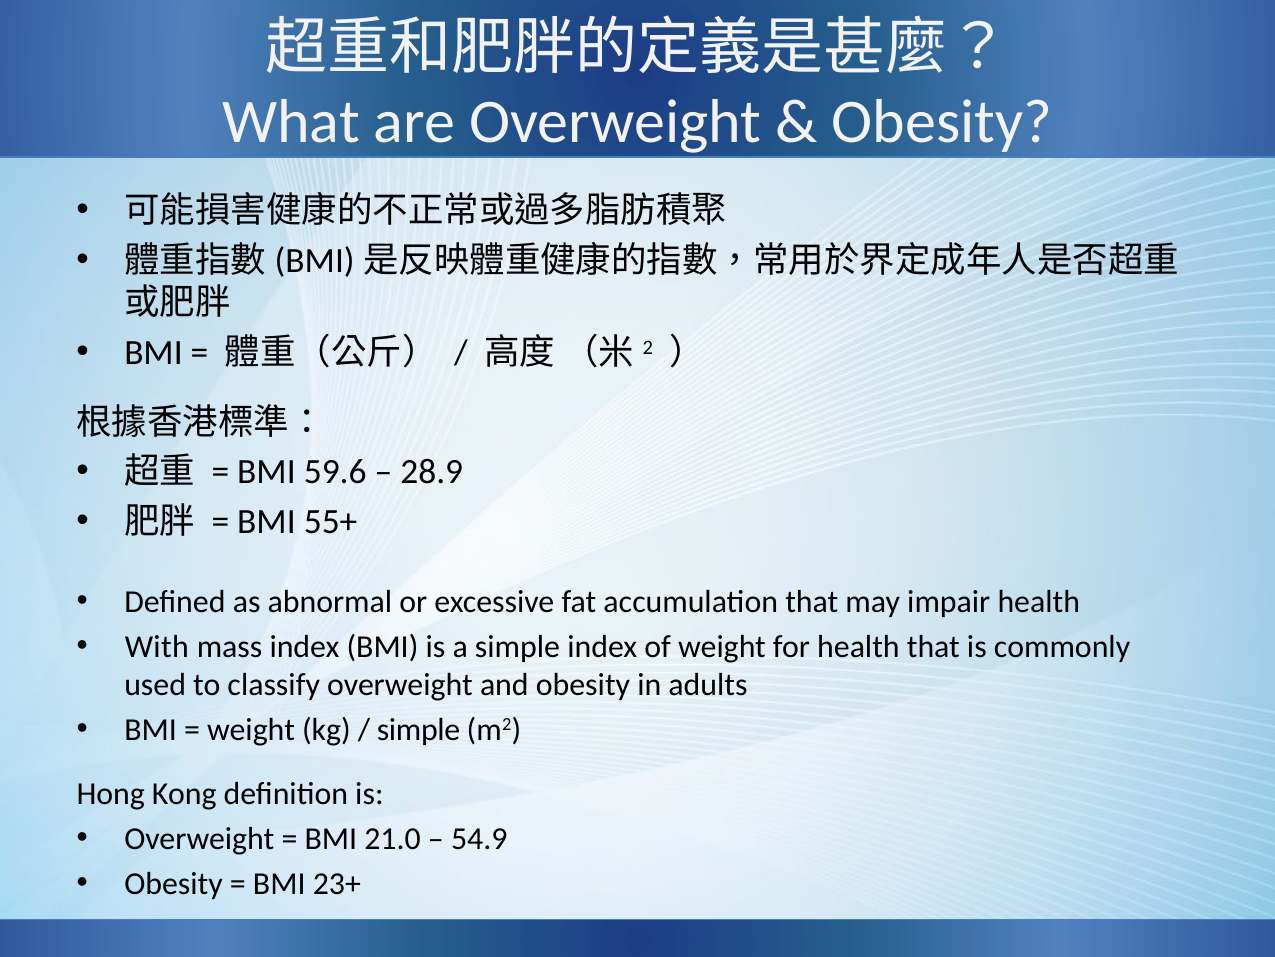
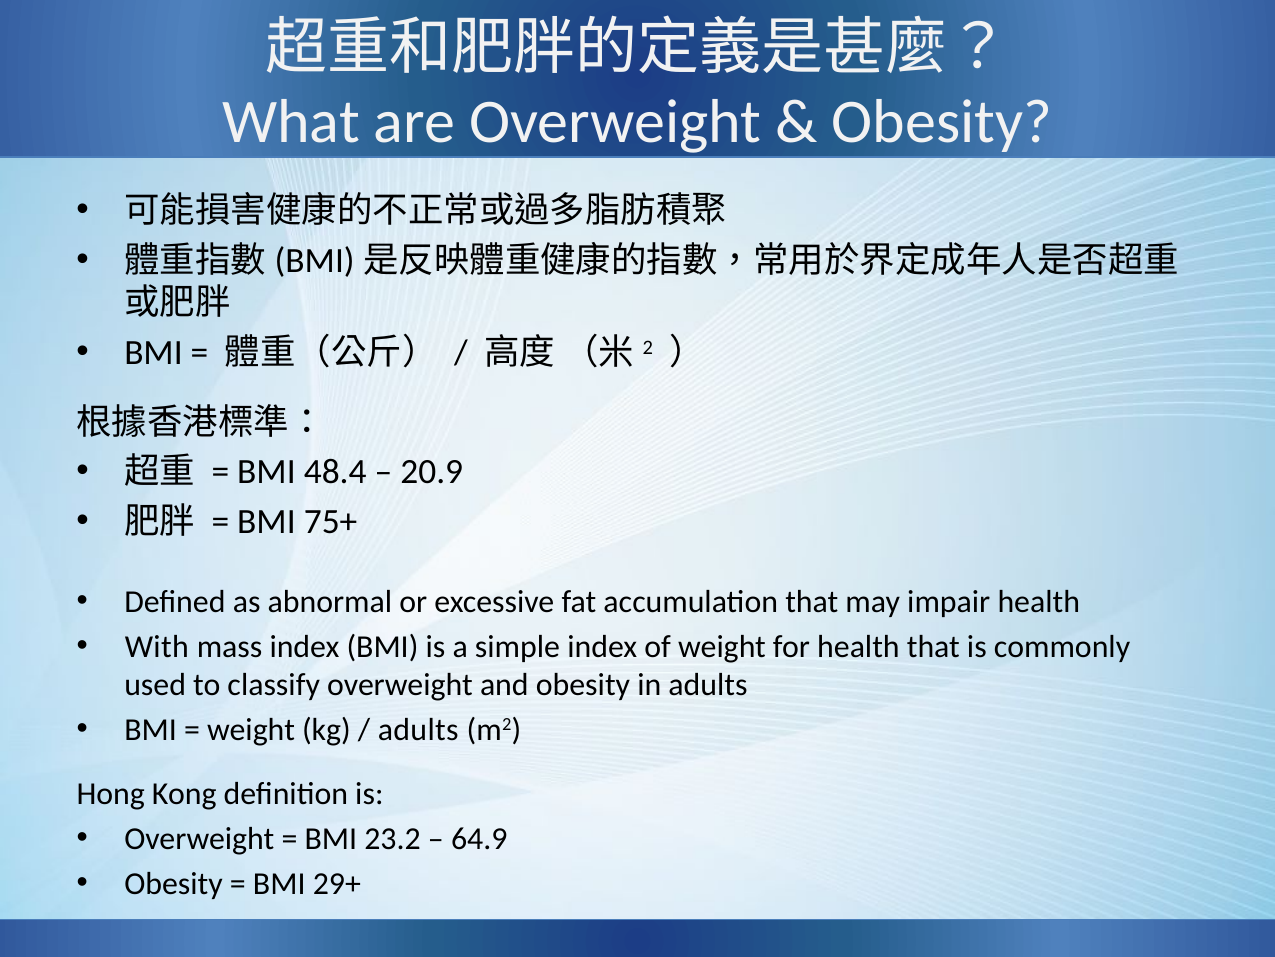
59.6: 59.6 -> 48.4 (335, 472)
28.9: 28.9 -> 20.9 (432, 472)
55+: 55+ -> 75+ (331, 521)
simple: simple -> adults (418, 729)
21.0: 21.0 -> 23.2 (393, 838)
54.9: 54.9 -> 64.9 (479, 838)
23+: 23+ -> 29+ (337, 883)
